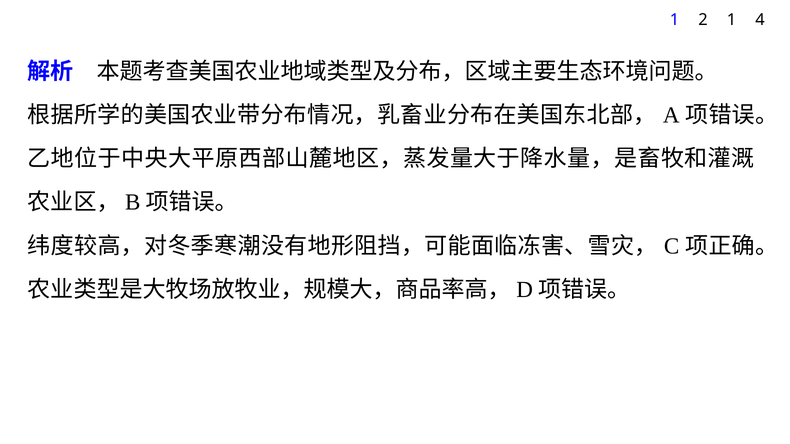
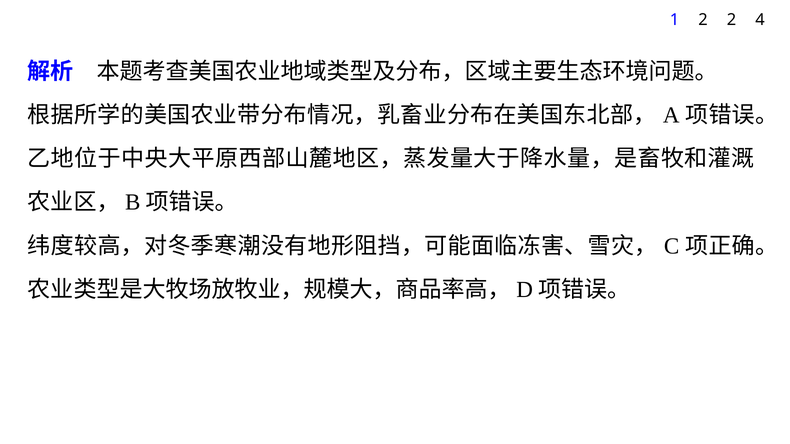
2 1: 1 -> 2 (731, 20)
